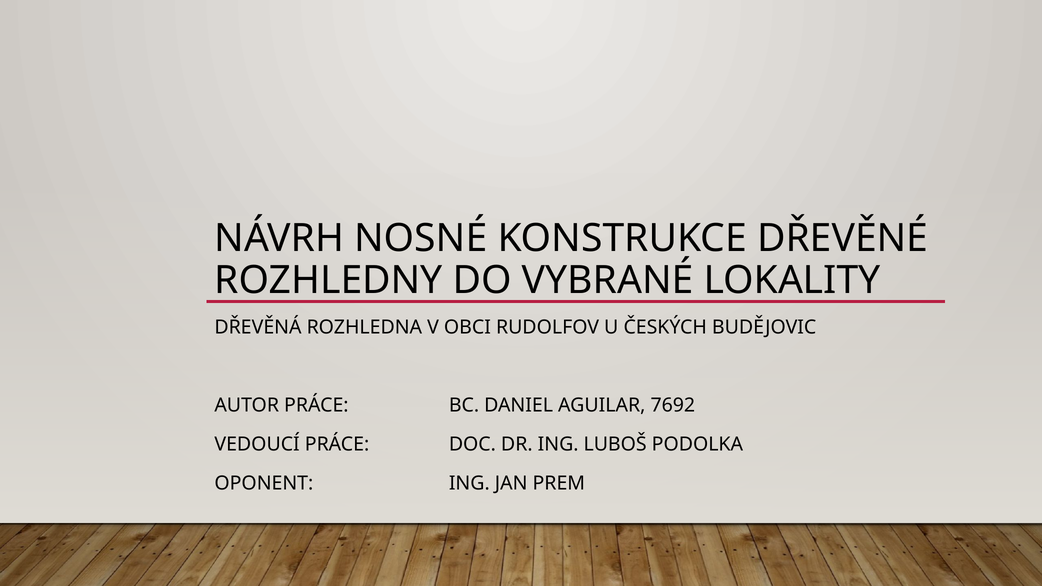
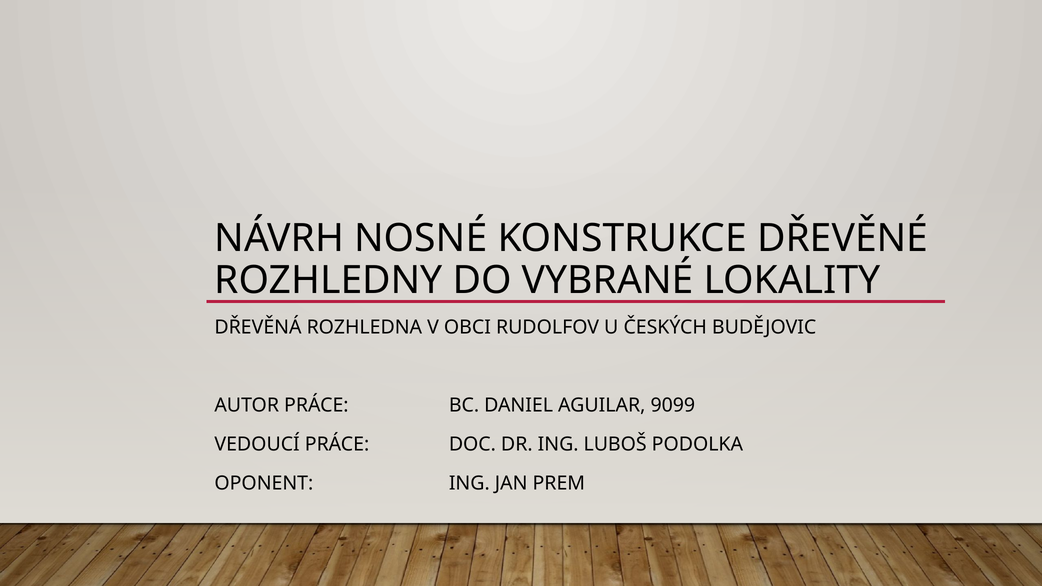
7692: 7692 -> 9099 (673, 405)
